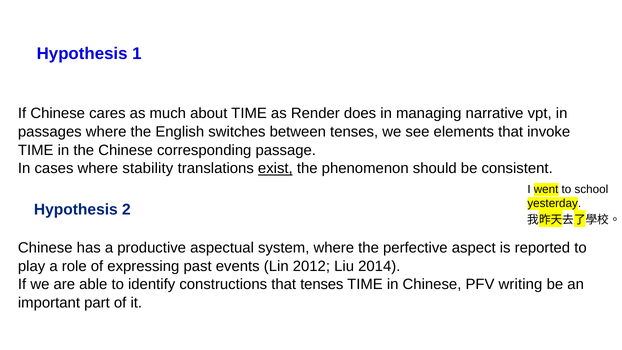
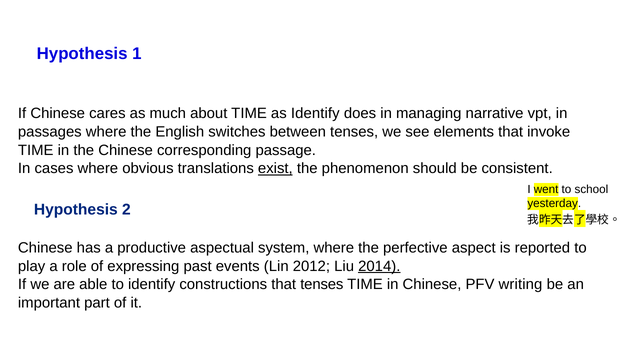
as Render: Render -> Identify (315, 113)
stability: stability -> obvious (148, 168)
2014 underline: none -> present (379, 266)
